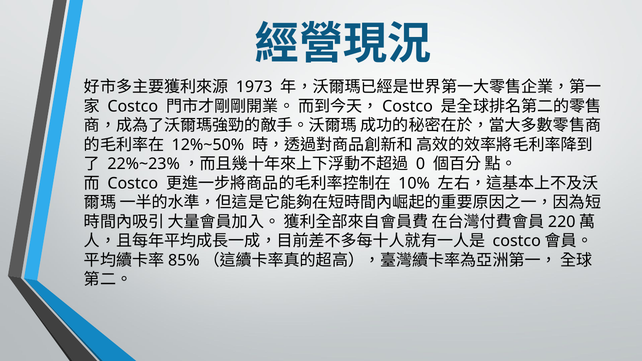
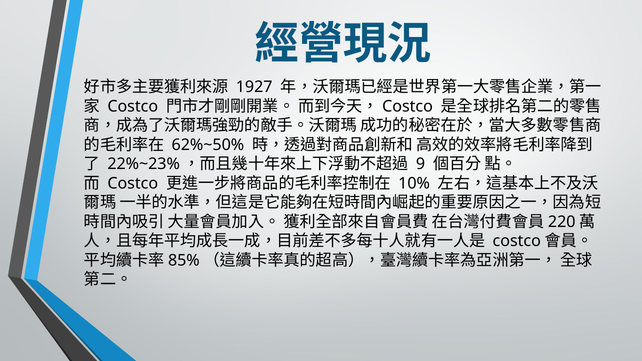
1973: 1973 -> 1927 (254, 87)
12%~50%: 12%~50% -> 62%~50% (208, 145)
0: 0 -> 9 (420, 164)
